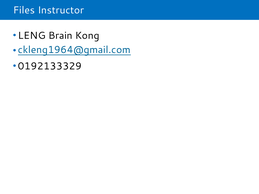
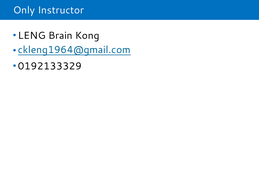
Files: Files -> Only (24, 10)
